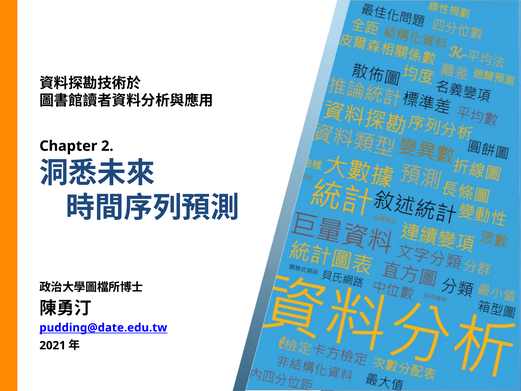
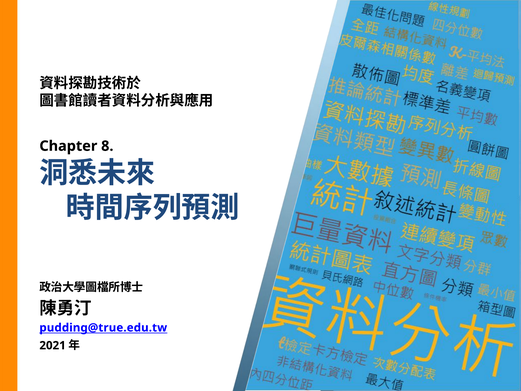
2: 2 -> 8 (107, 146)
pudding@date.edu.tw: pudding@date.edu.tw -> pudding@true.edu.tw (103, 327)
